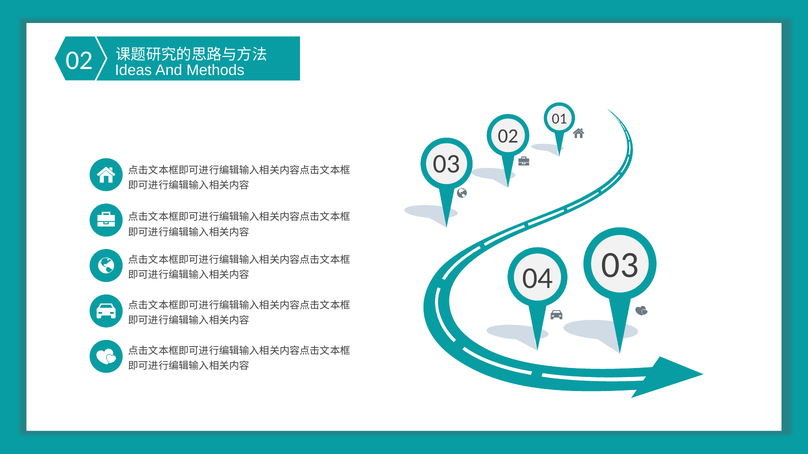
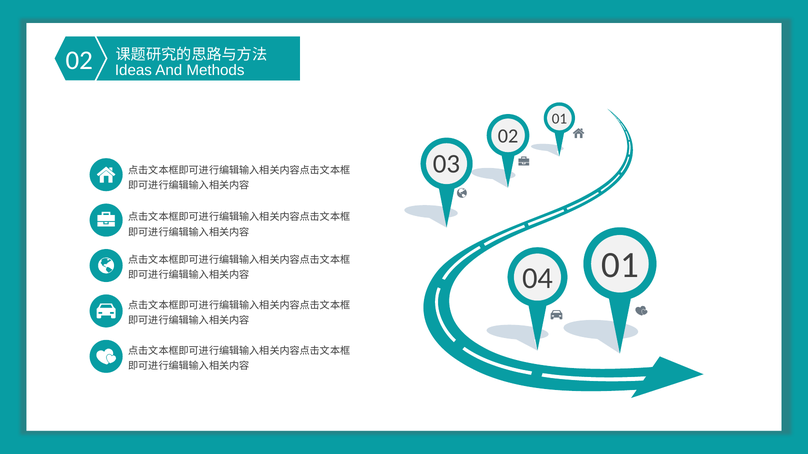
04 03: 03 -> 01 (620, 266)
